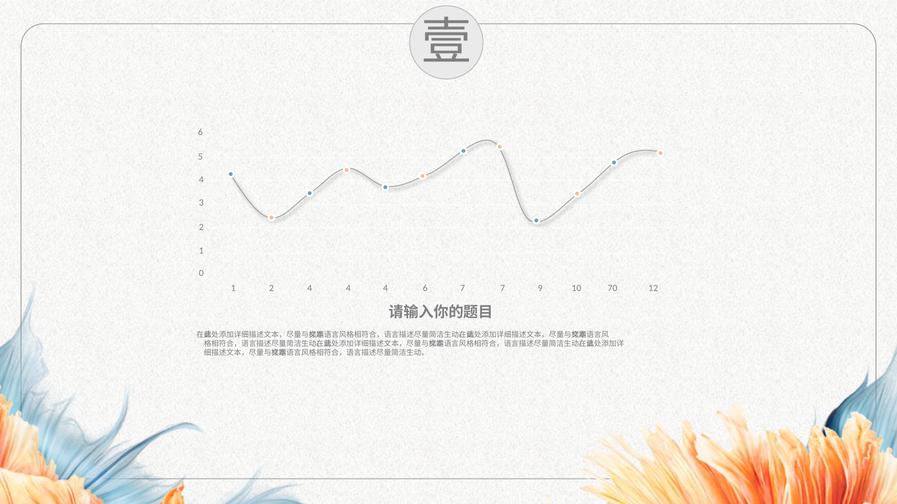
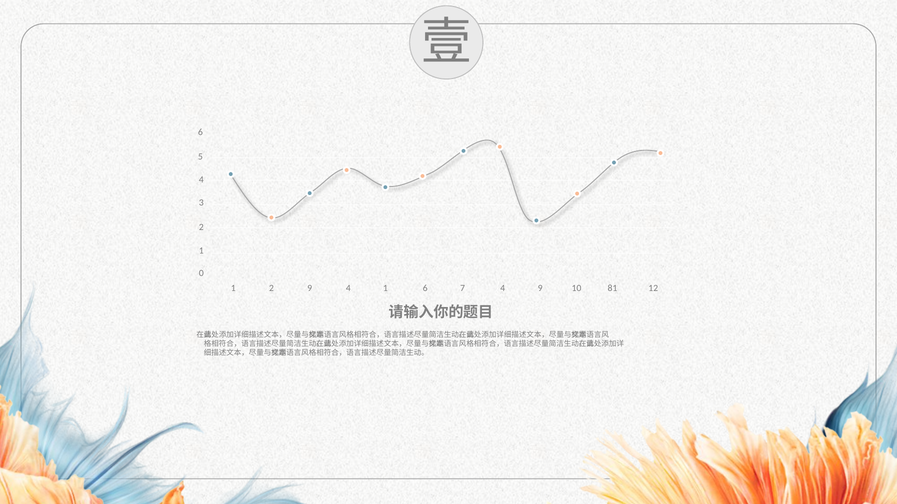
2 4: 4 -> 9 (310, 289)
4: 4 -> 1 (385, 289)
7 7: 7 -> 4 (503, 289)
70: 70 -> 81 (613, 289)
